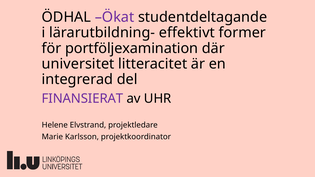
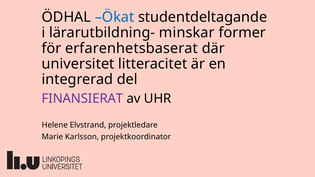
Ökat colour: purple -> blue (115, 17)
effektivt: effektivt -> minskar (187, 33)
portföljexamination: portföljexamination -> erfarenhetsbaserat (132, 48)
